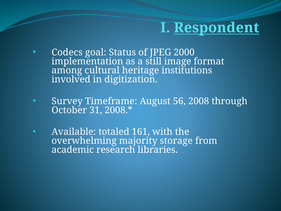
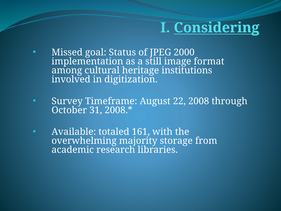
Respondent: Respondent -> Considering (217, 28)
Codecs: Codecs -> Missed (67, 52)
56: 56 -> 22 (179, 101)
